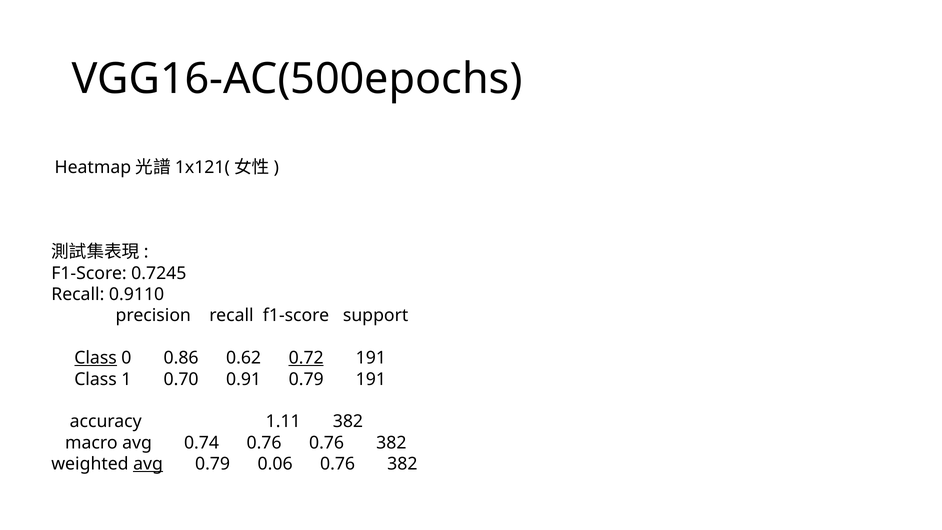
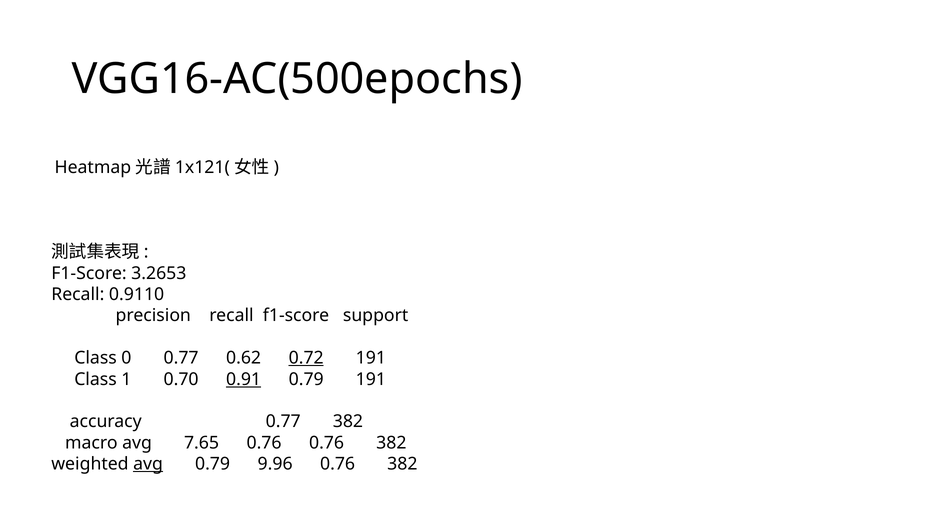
0.7245: 0.7245 -> 3.2653 (159, 273)
Class underline: present -> none (96, 358)
0 0.86: 0.86 -> 0.77 (181, 358)
0.91 underline: none -> present (244, 379)
accuracy 1.11: 1.11 -> 0.77 (283, 422)
0.74: 0.74 -> 7.65 (202, 443)
0.06: 0.06 -> 9.96 (275, 464)
